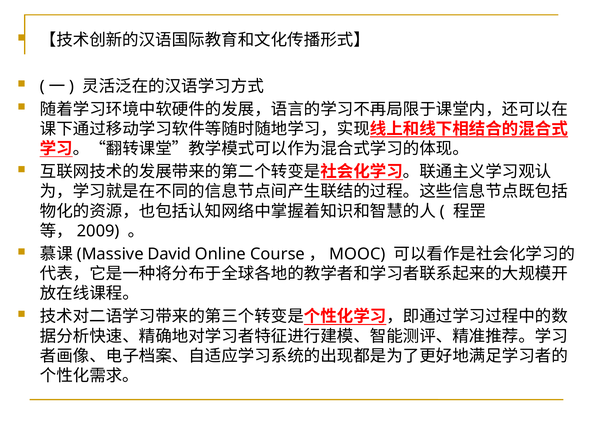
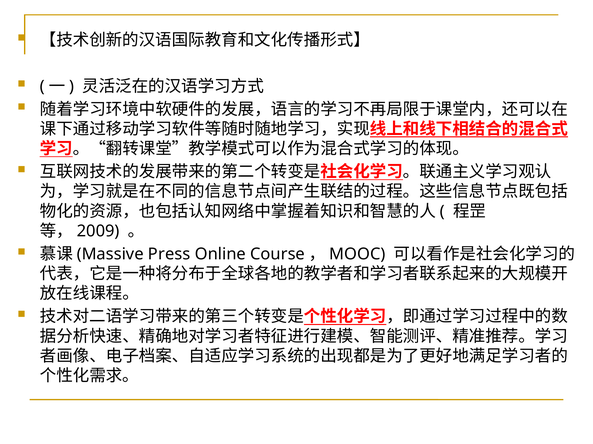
David: David -> Press (169, 254)
